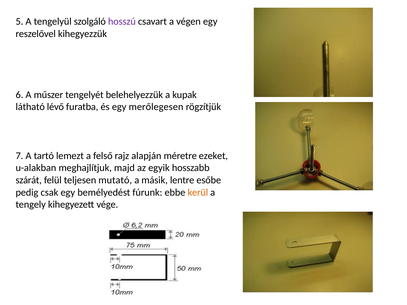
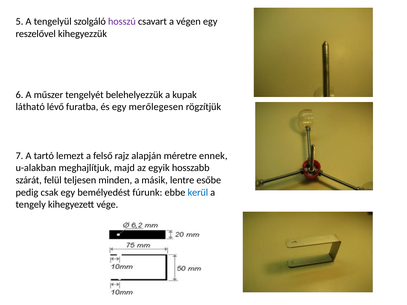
ezeket: ezeket -> ennek (213, 156)
mutató: mutató -> minden (115, 180)
kerül colour: orange -> blue (198, 192)
